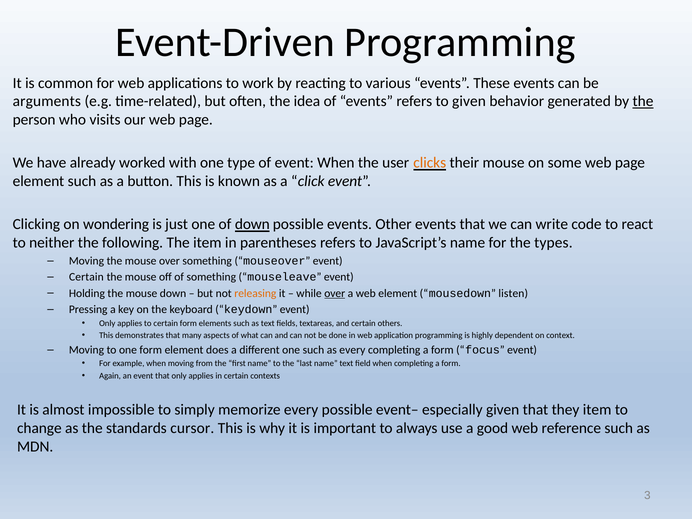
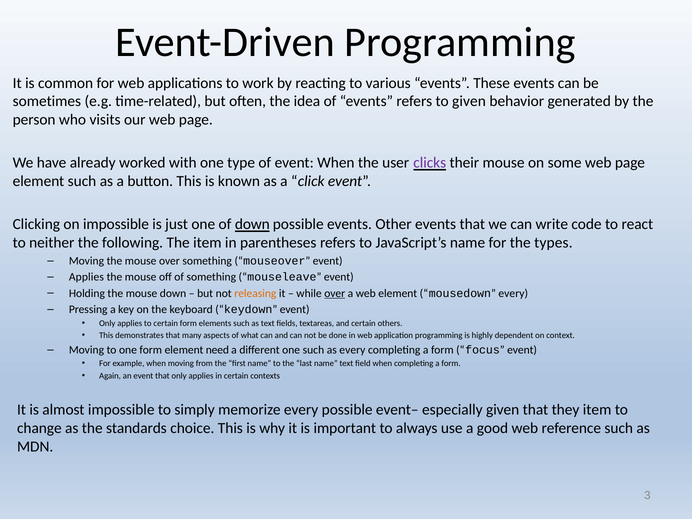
arguments: arguments -> sometimes (47, 101)
the underline: present -> none (643, 101)
clicks colour: orange -> purple (430, 163)
on wondering: wondering -> impossible (116, 224)
Certain: Certain -> Applies (86, 277)
mousedown listen: listen -> every (513, 293)
does: does -> need (217, 350)
cursor: cursor -> choice (192, 428)
